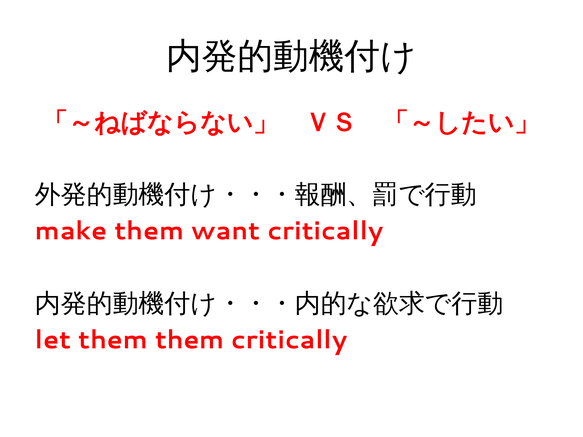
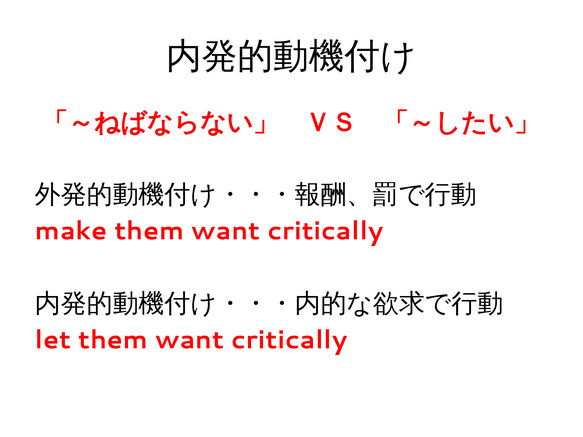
let them them: them -> want (190, 340)
